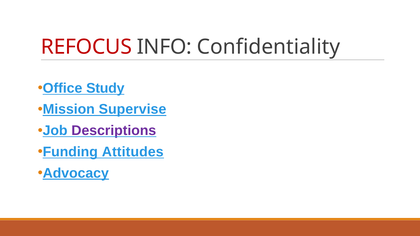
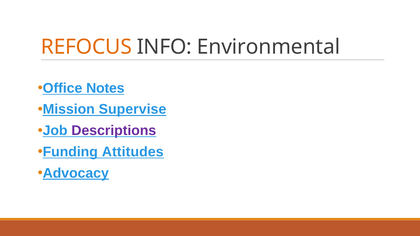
REFOCUS colour: red -> orange (86, 47)
Confidentiality: Confidentiality -> Environmental (269, 47)
Study: Study -> Notes (105, 88)
